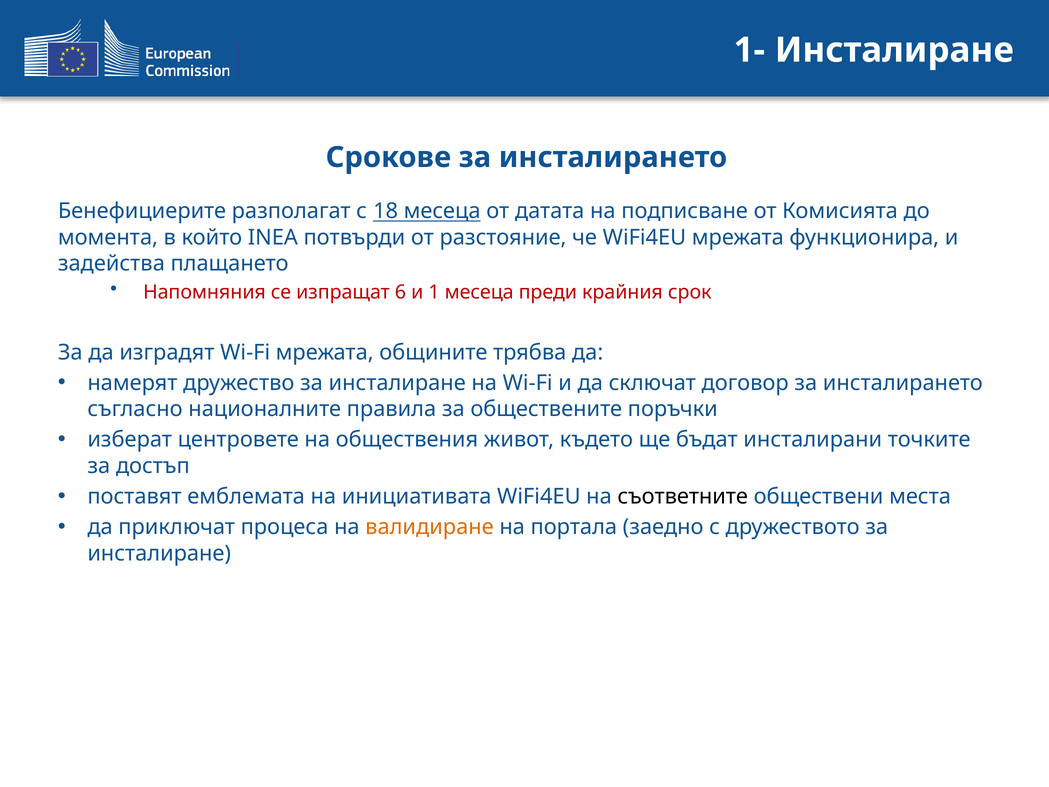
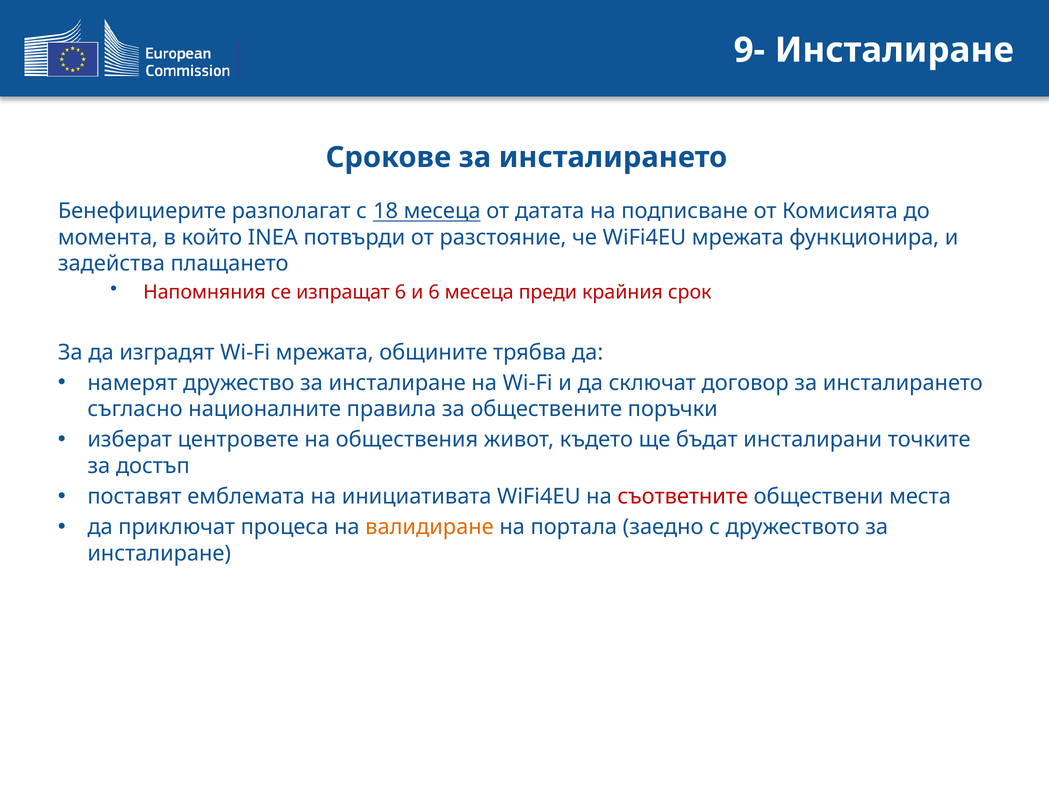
1-: 1- -> 9- (749, 50)
и 1: 1 -> 6 (434, 292)
съответните colour: black -> red (683, 496)
